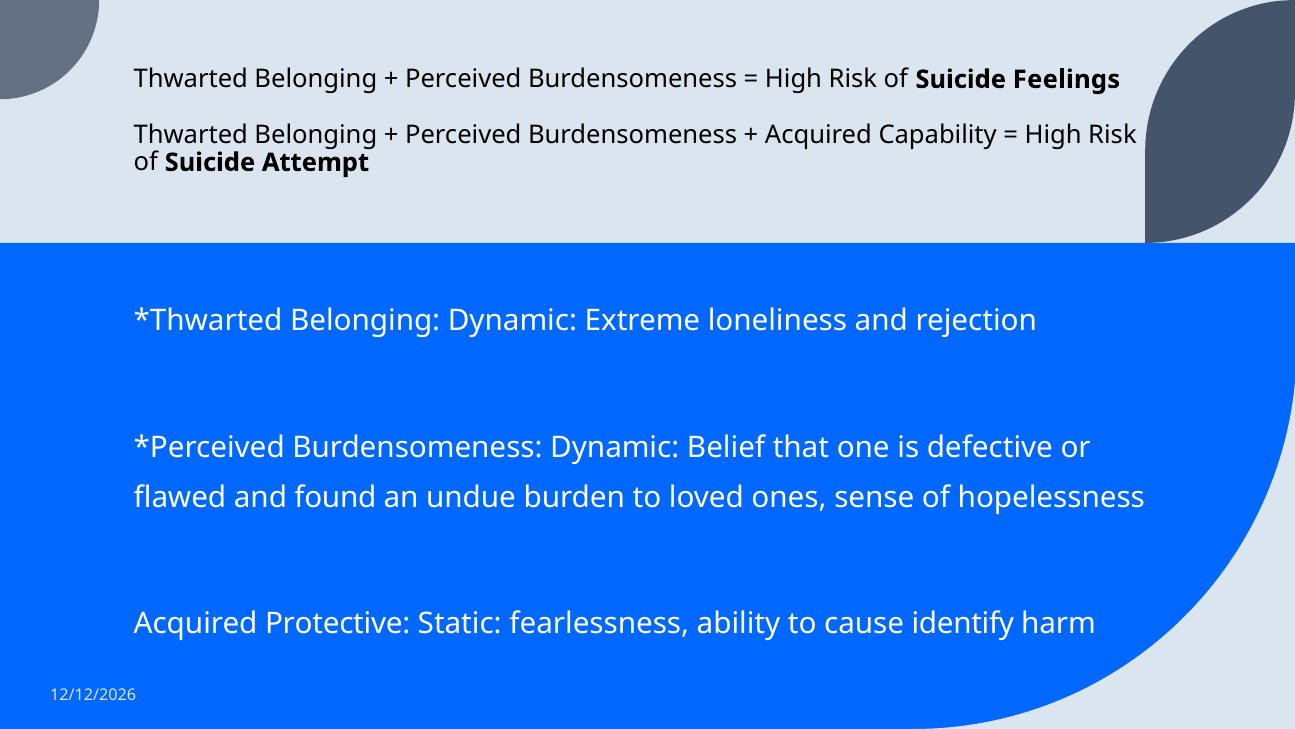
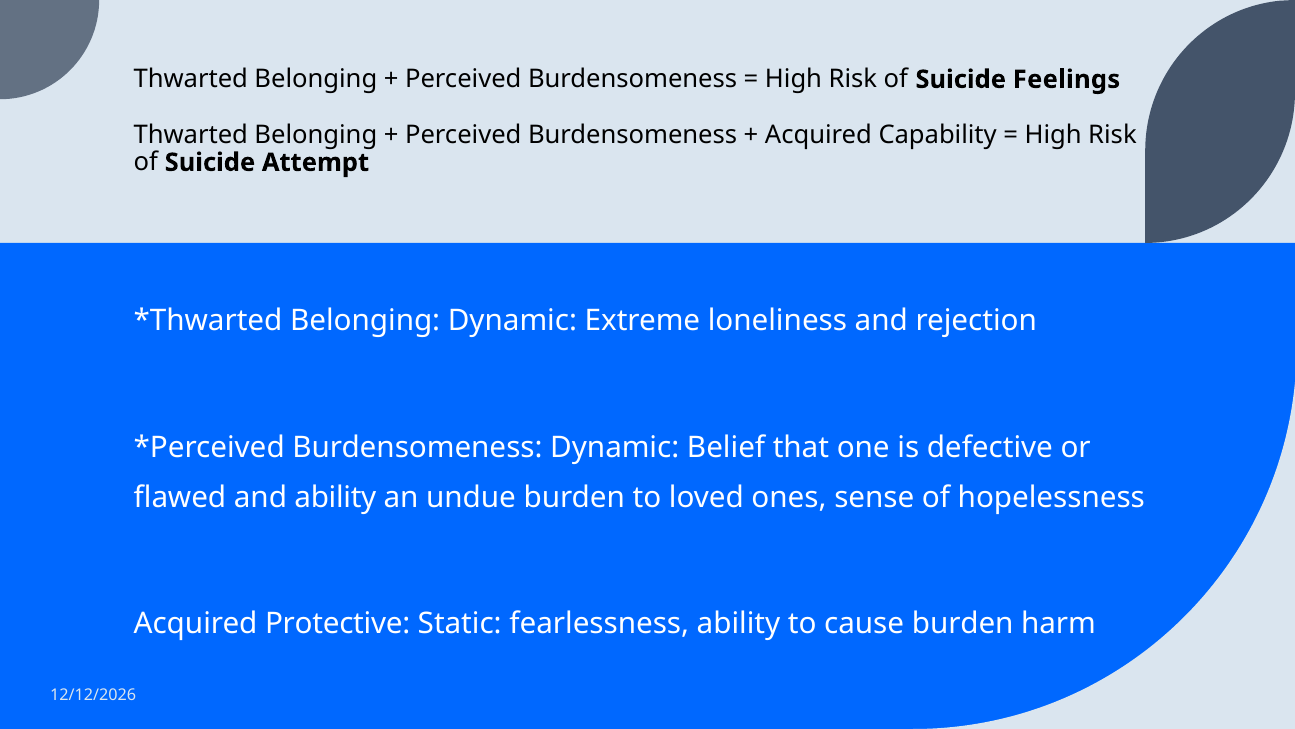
and found: found -> ability (335, 497)
cause identify: identify -> burden (963, 624)
